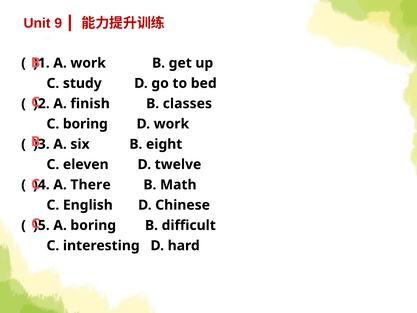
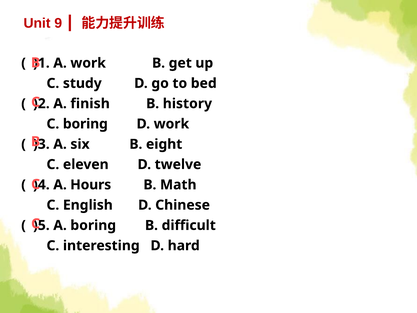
classes: classes -> history (187, 104)
There: There -> Hours (91, 185)
